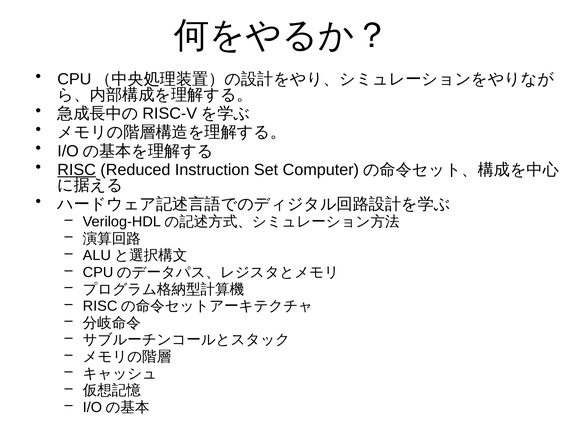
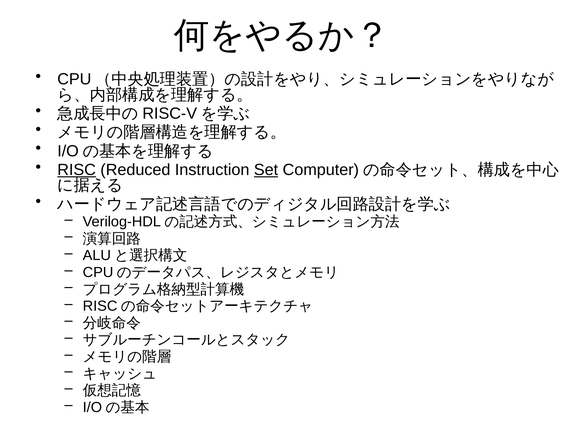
Set underline: none -> present (266, 170)
